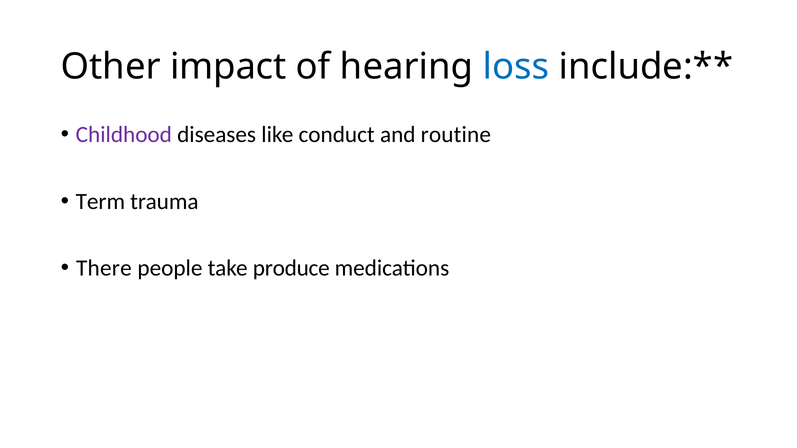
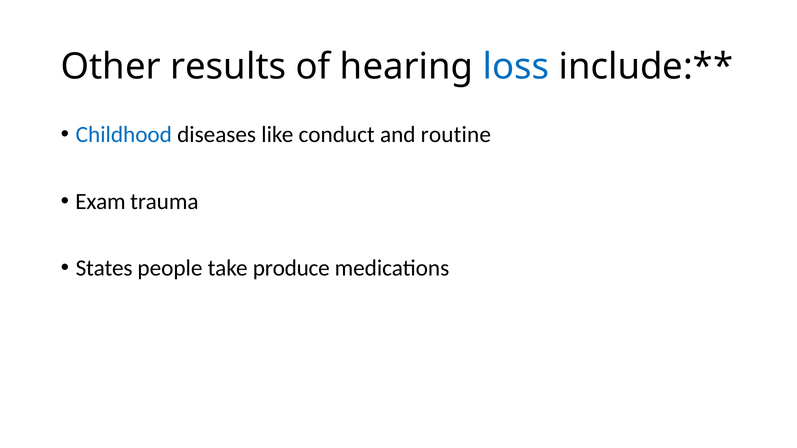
impact: impact -> results (228, 67)
Childhood colour: purple -> blue (124, 135)
Term: Term -> Exam (100, 202)
There: There -> States (104, 268)
